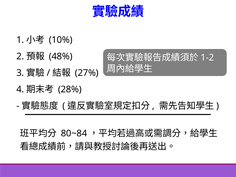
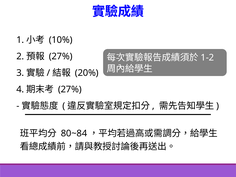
48%: 48% -> 27% (61, 56)
27%: 27% -> 20% (87, 73)
28%: 28% -> 27% (70, 89)
